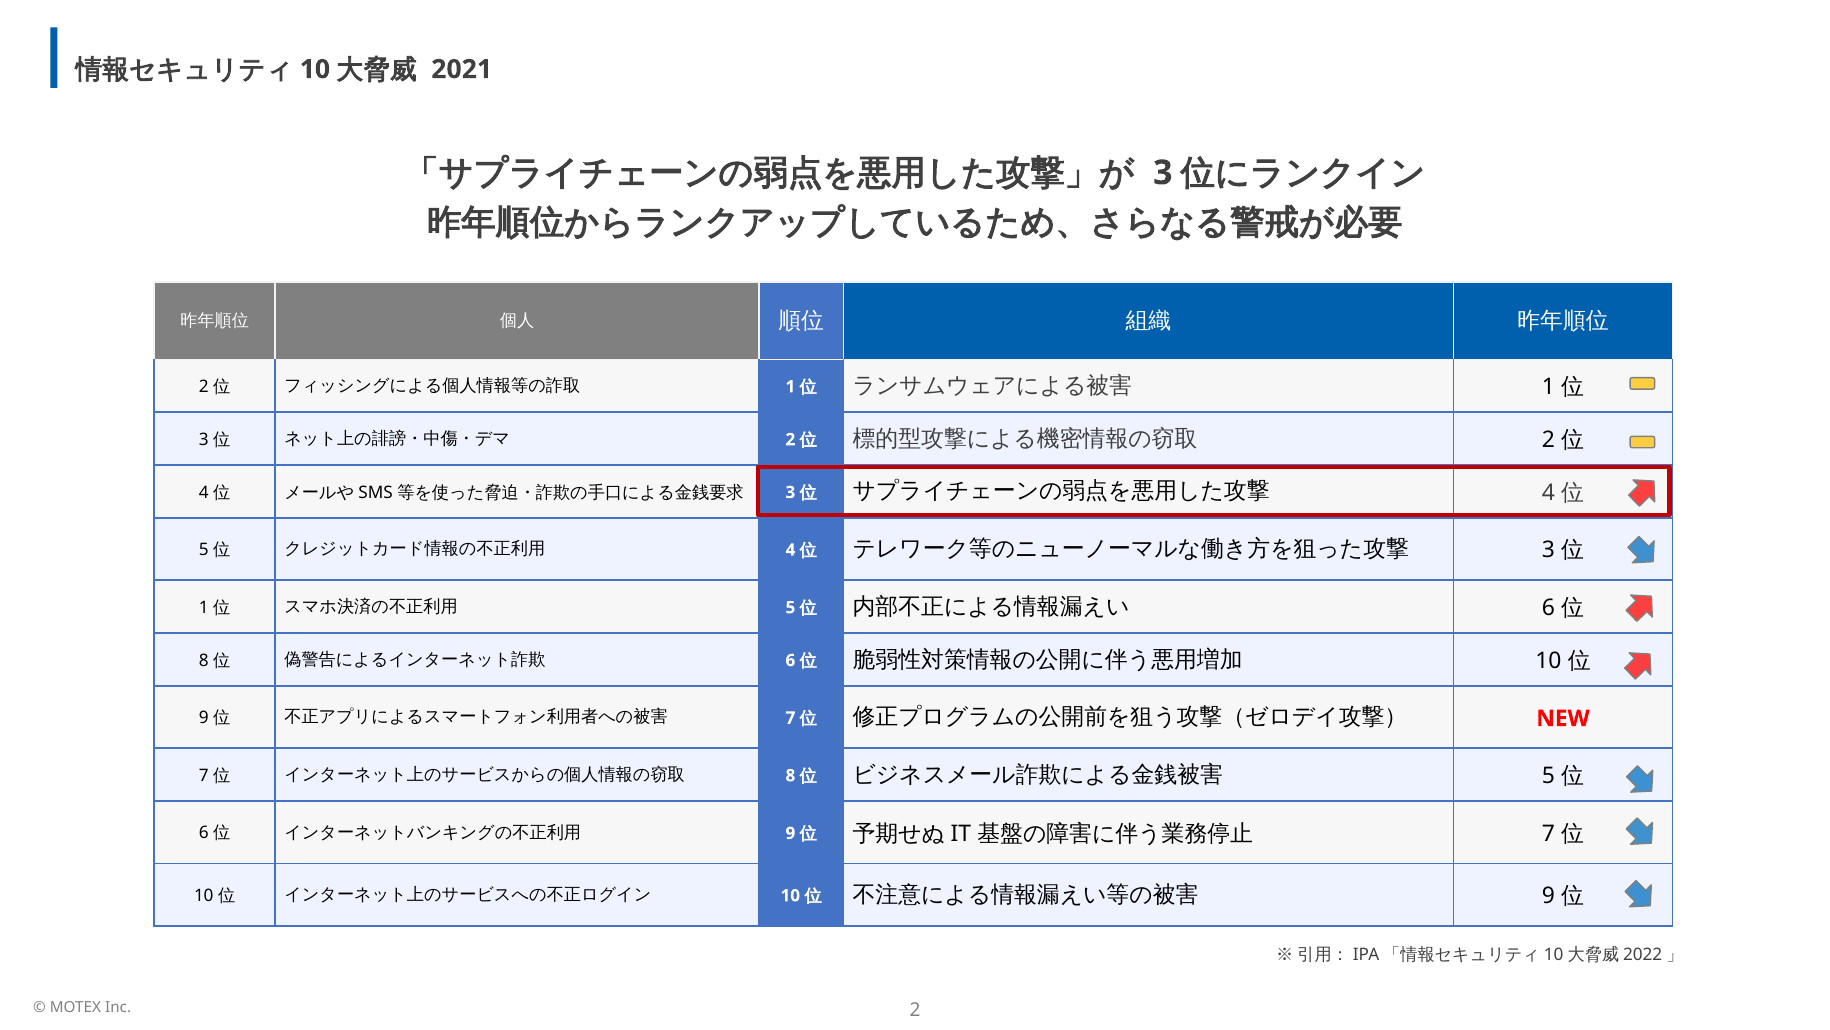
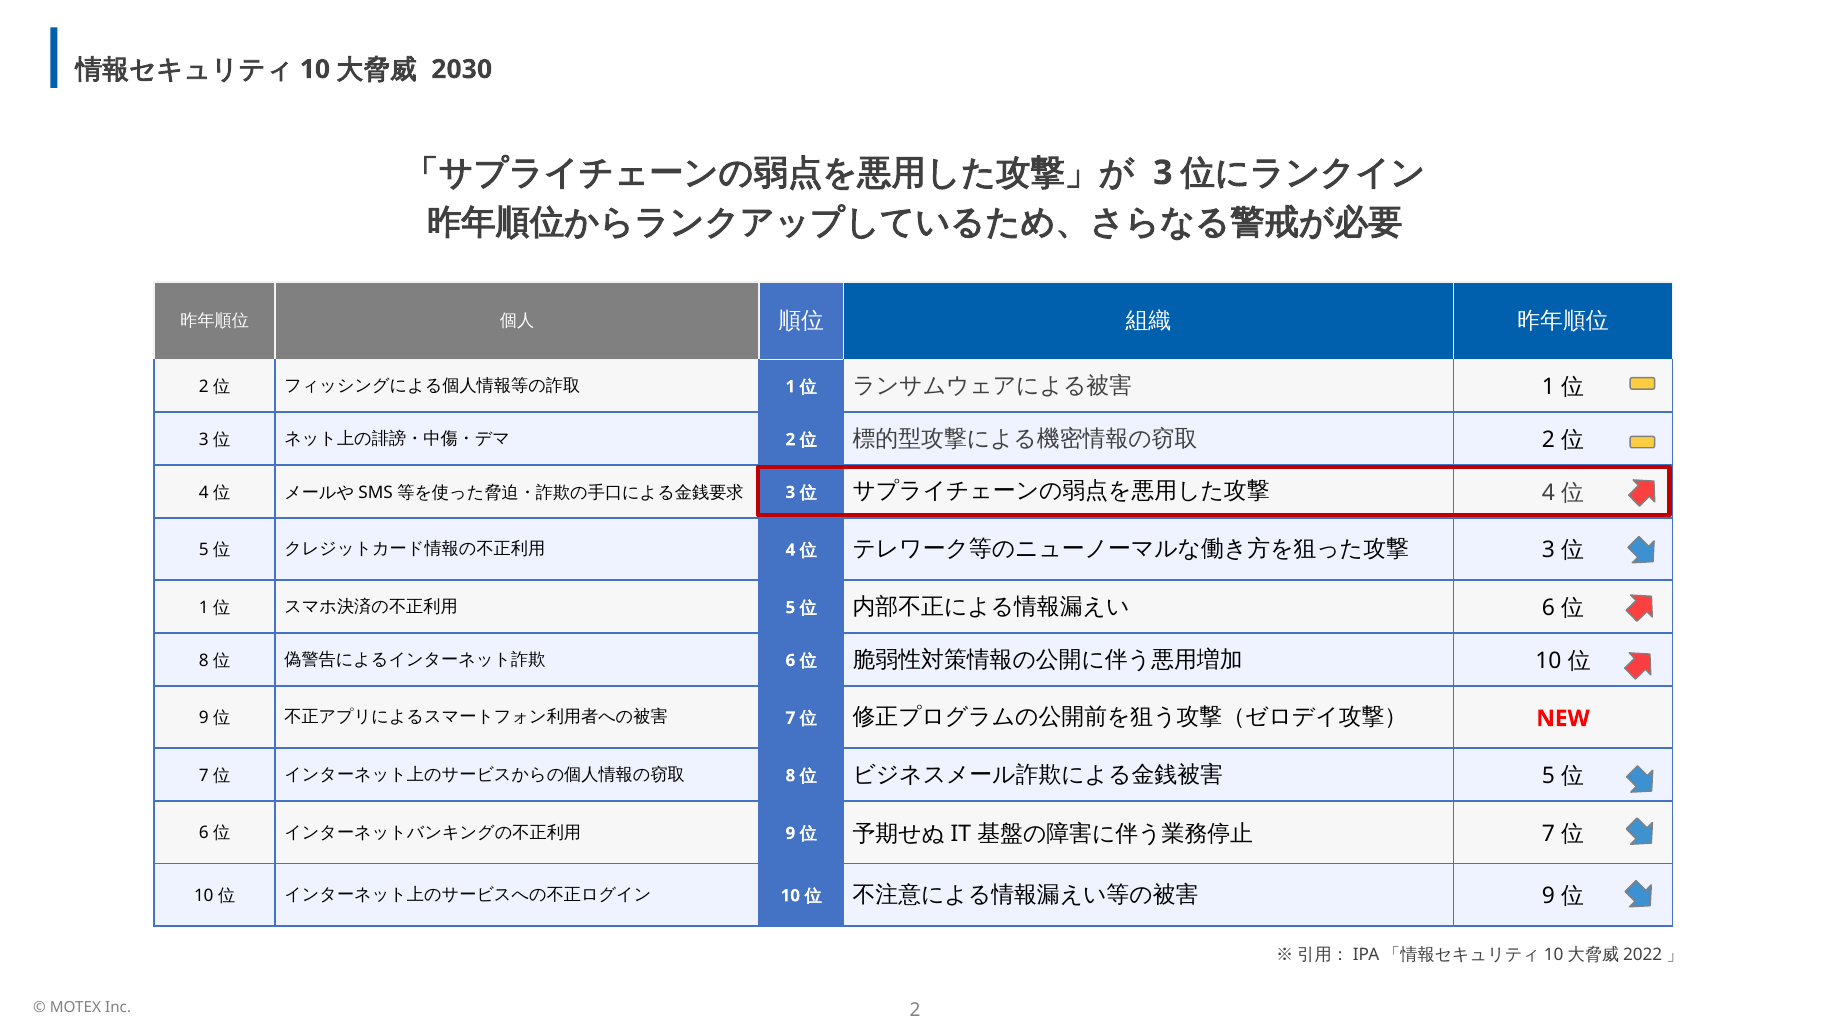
2021: 2021 -> 2030 (462, 69)
